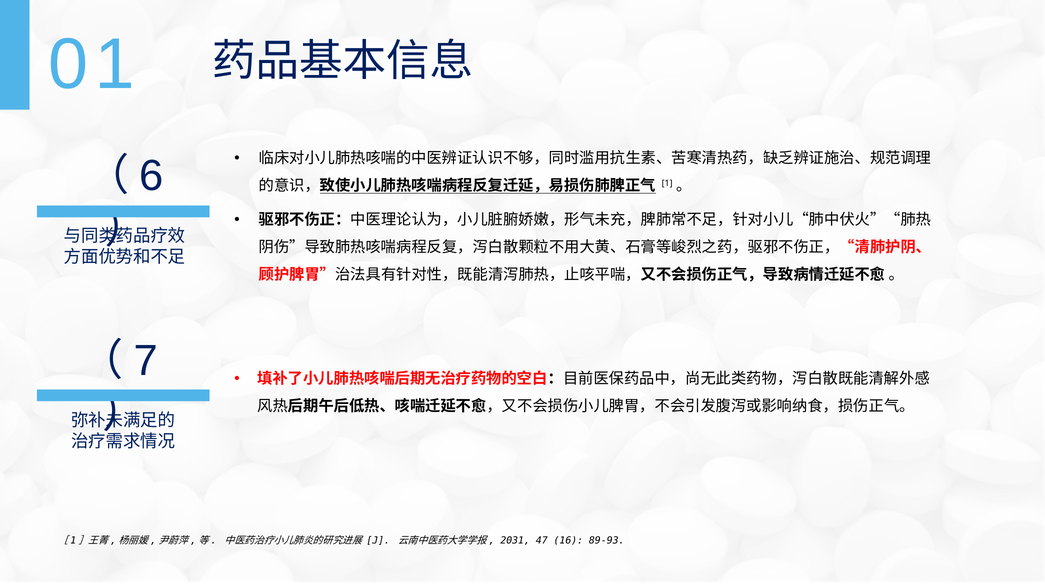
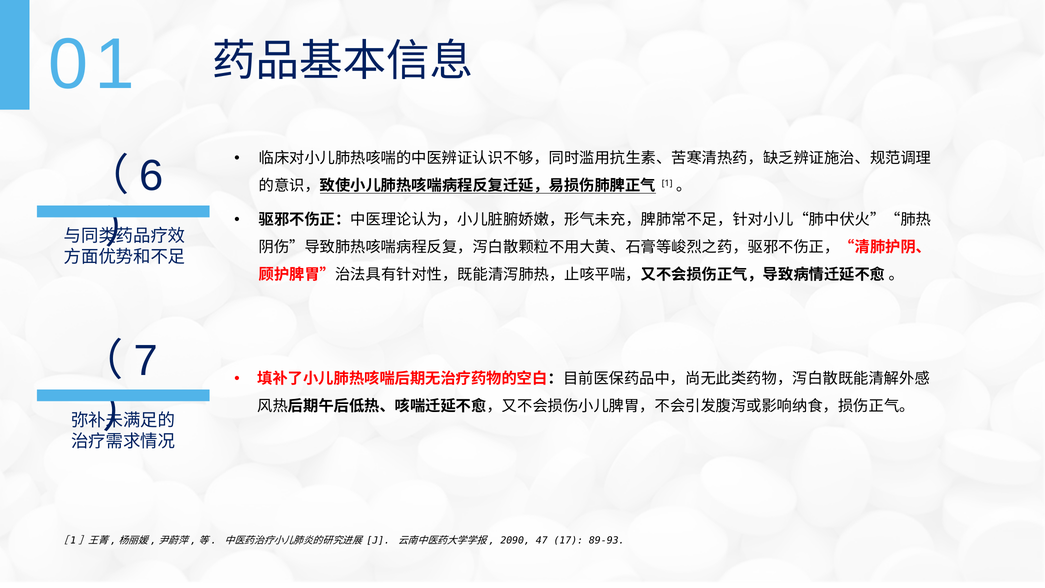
2031: 2031 -> 2090 (515, 540)
16: 16 -> 17 (568, 540)
